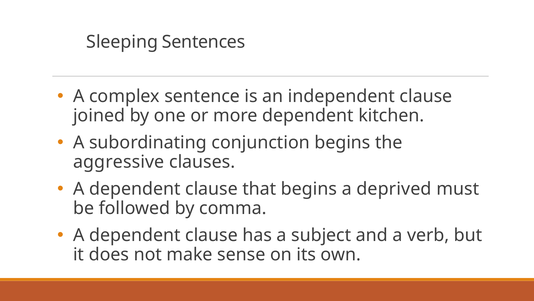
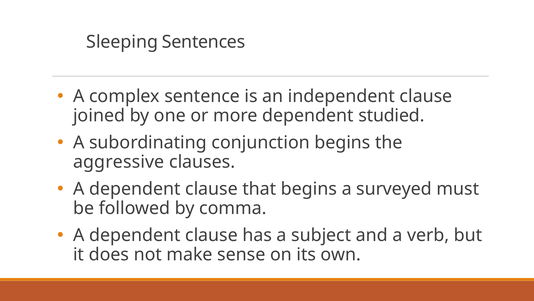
kitchen: kitchen -> studied (391, 115)
deprived: deprived -> surveyed (394, 189)
